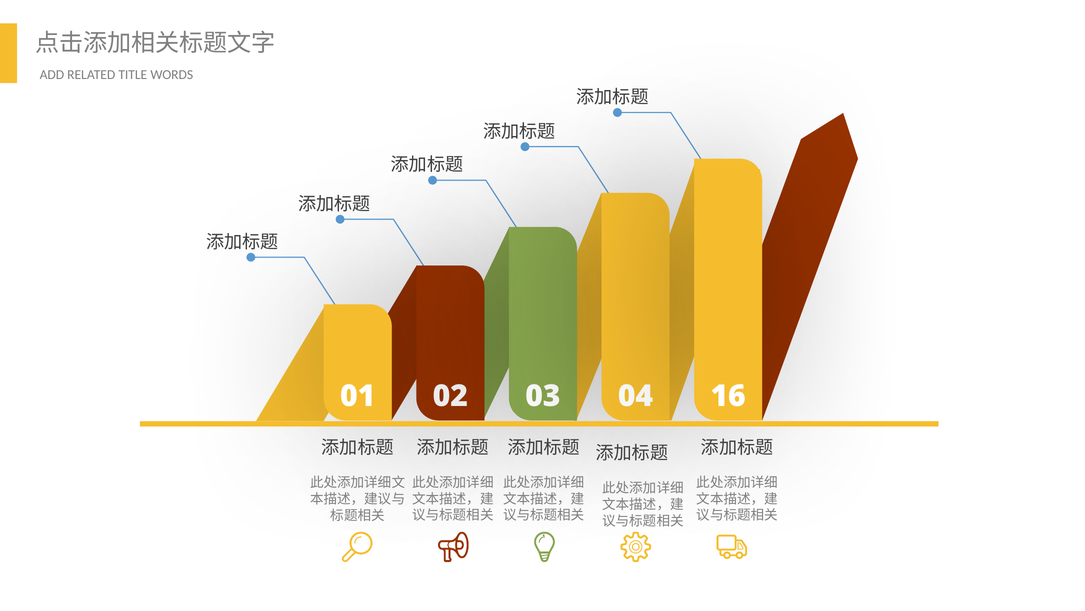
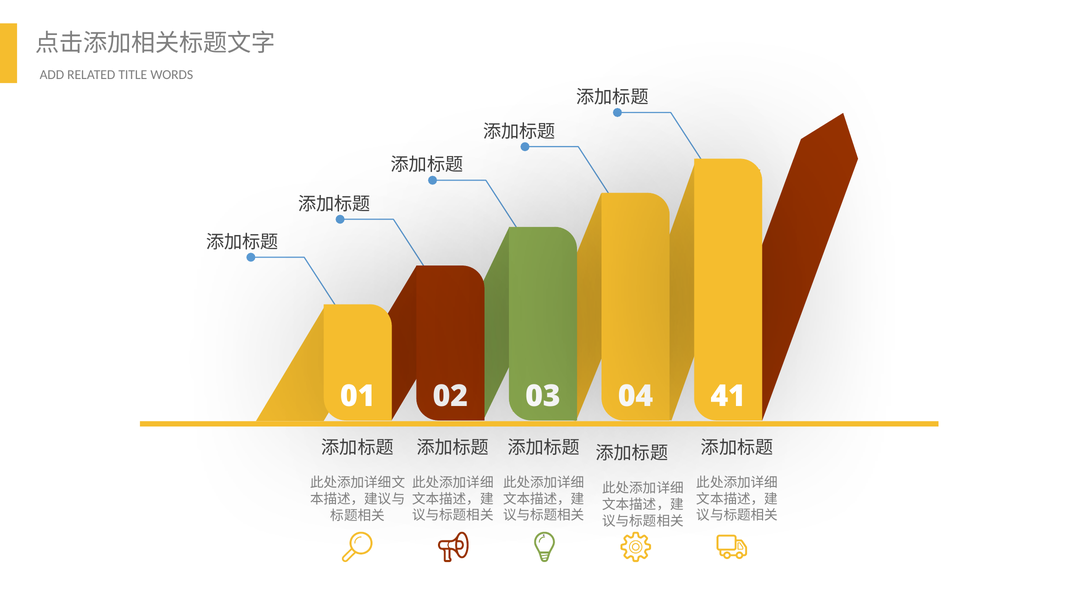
16: 16 -> 41 (728, 396)
